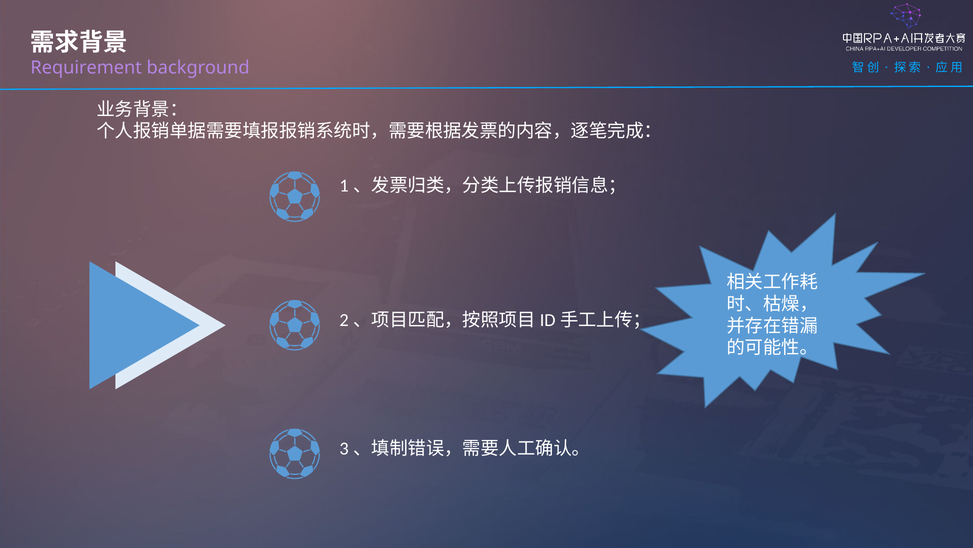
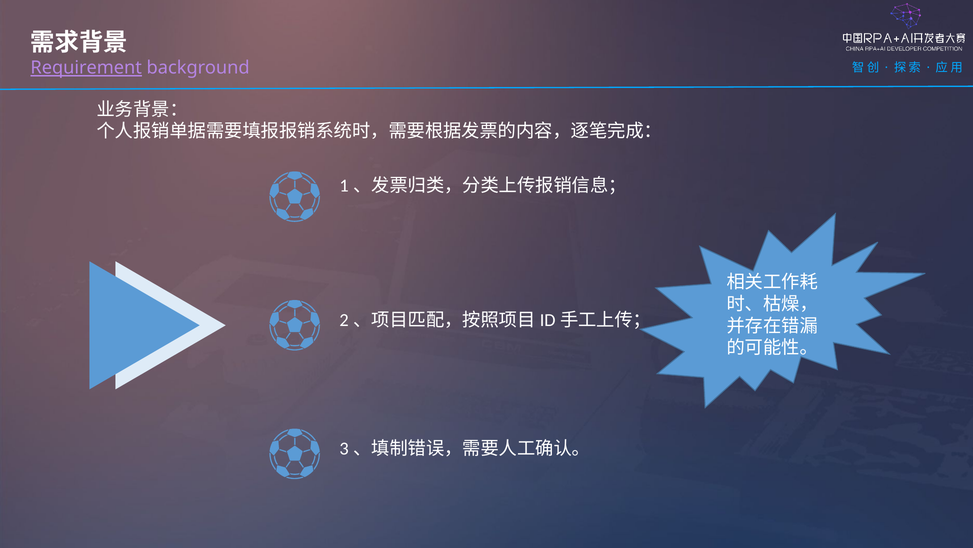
Requirement underline: none -> present (86, 68)
